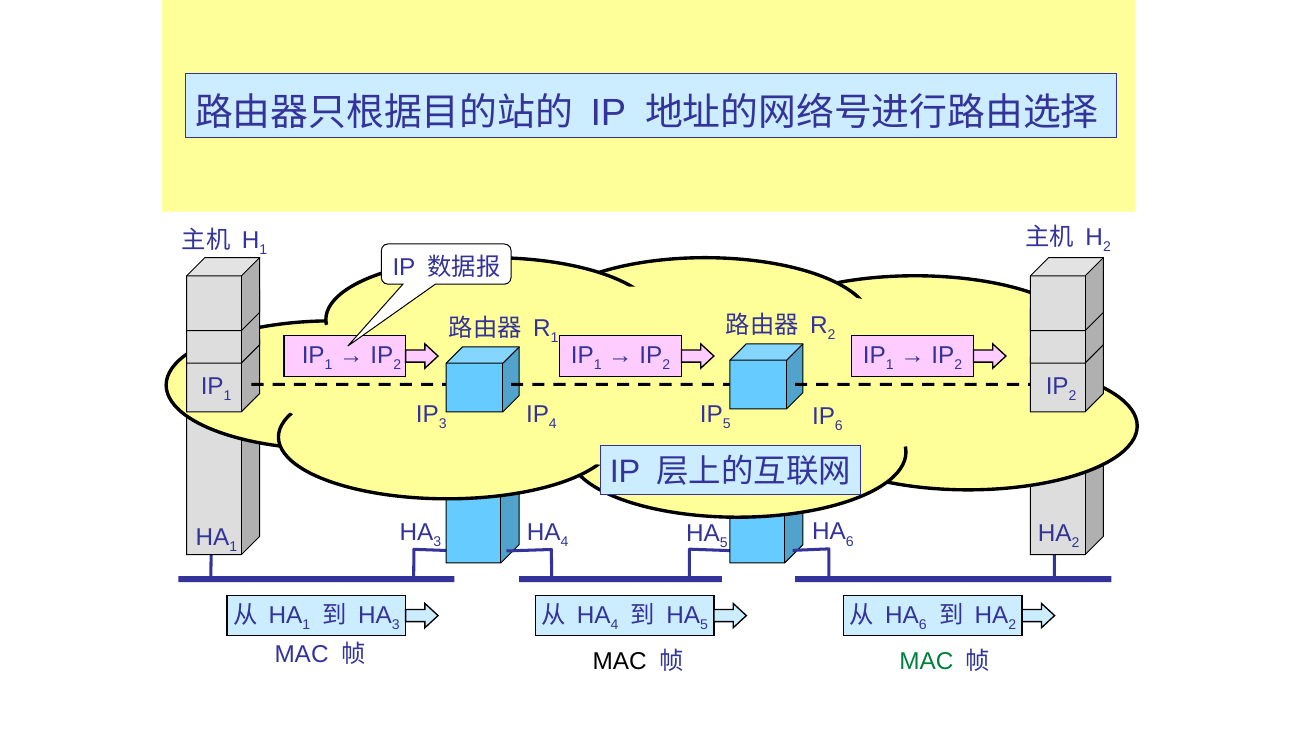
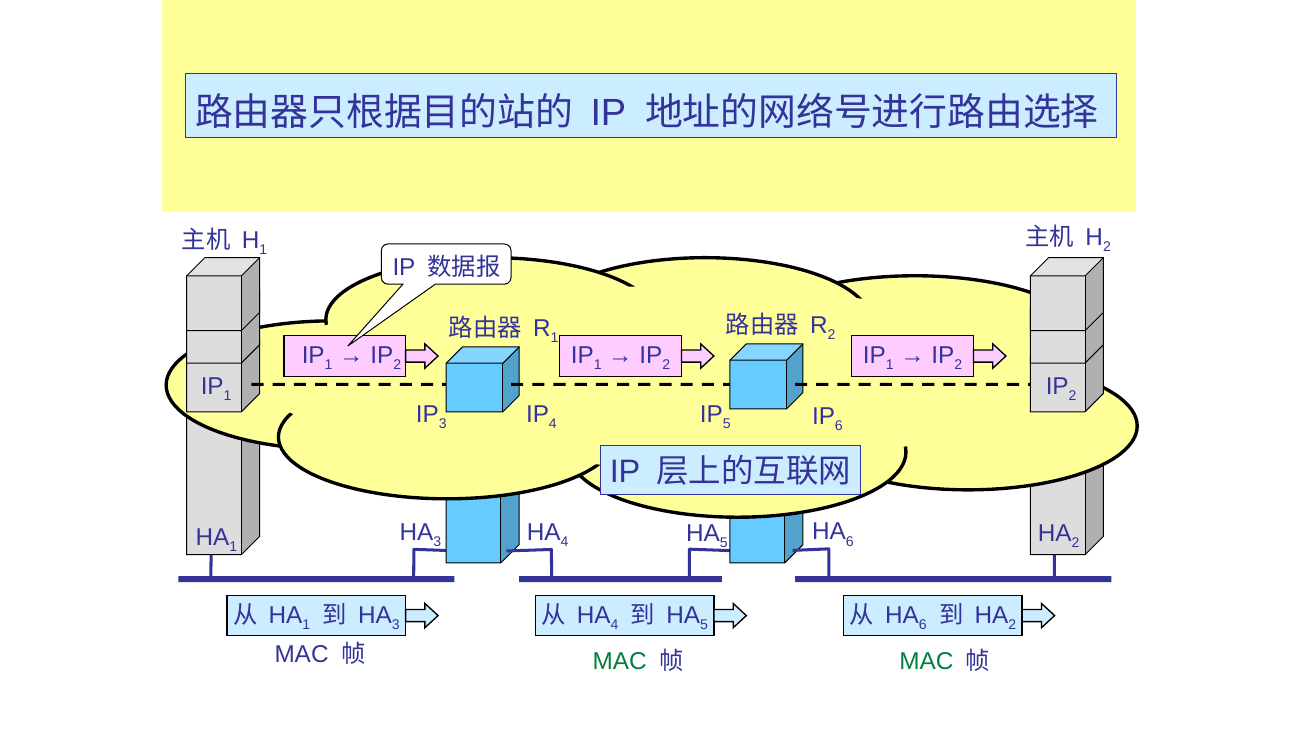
MAC colour: black -> green (620, 662)
